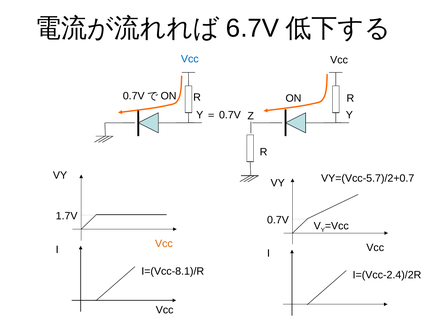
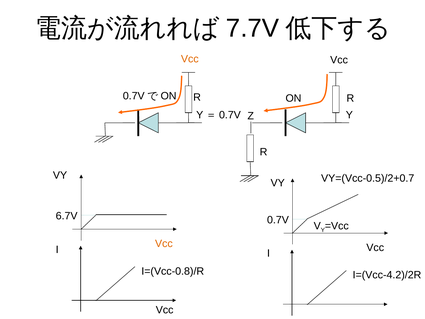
6.7V: 6.7V -> 7.7V (253, 28)
Vcc colour: blue -> orange (190, 59)
VY=(Vcc-5.7)/2+0.7: VY=(Vcc-5.7)/2+0.7 -> VY=(Vcc-0.5)/2+0.7 (368, 178)
1.7V: 1.7V -> 6.7V (67, 216)
I=(Vcc-8.1)/R: I=(Vcc-8.1)/R -> I=(Vcc-0.8)/R (173, 271)
I=(Vcc-2.4)/2R: I=(Vcc-2.4)/2R -> I=(Vcc-4.2)/2R (387, 275)
